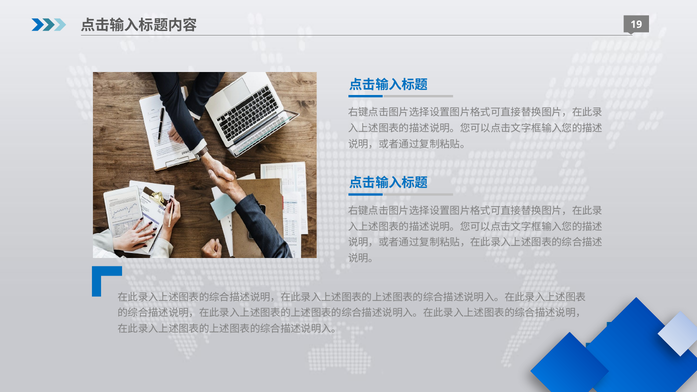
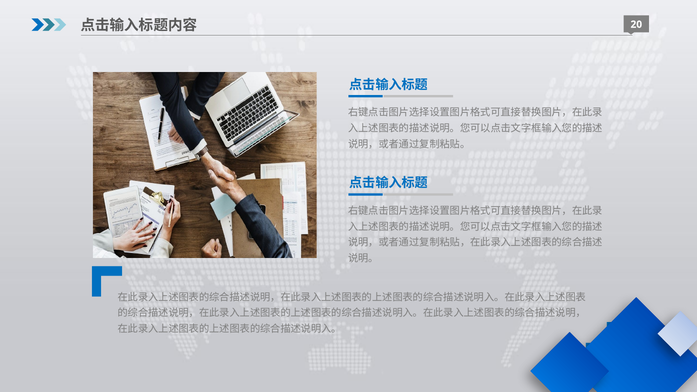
19: 19 -> 20 (636, 24)
